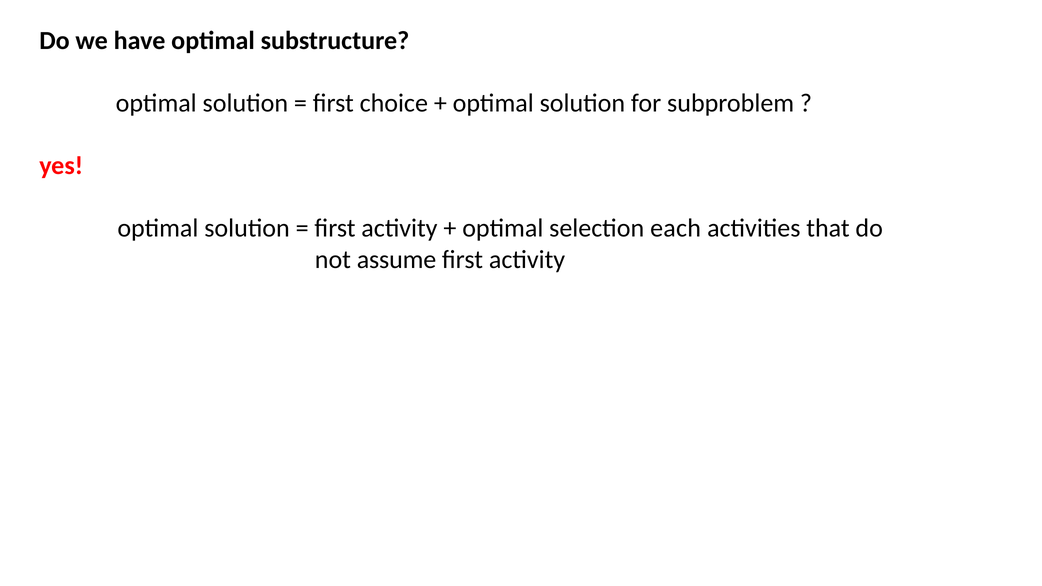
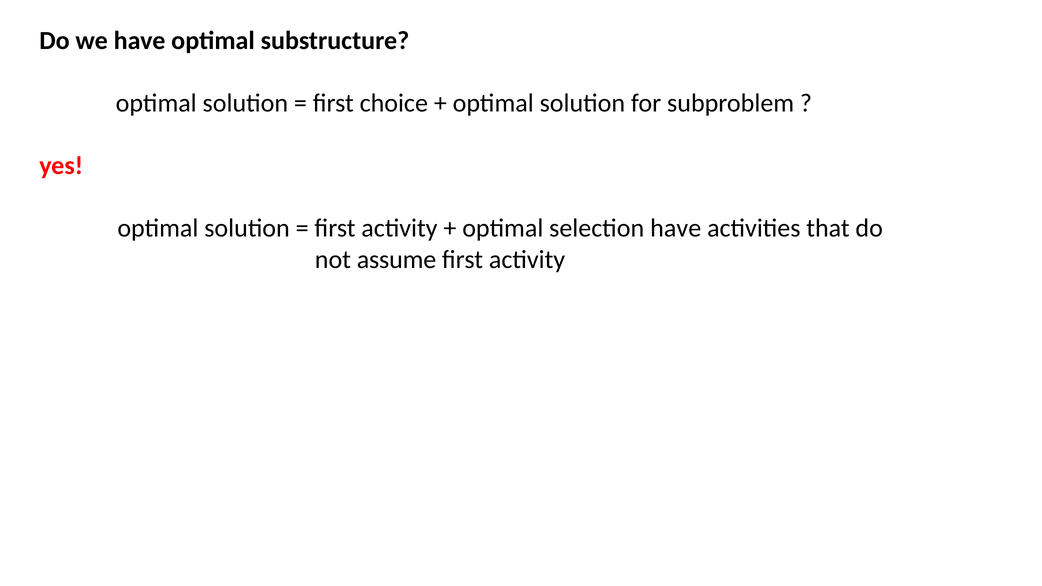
selection each: each -> have (676, 228)
